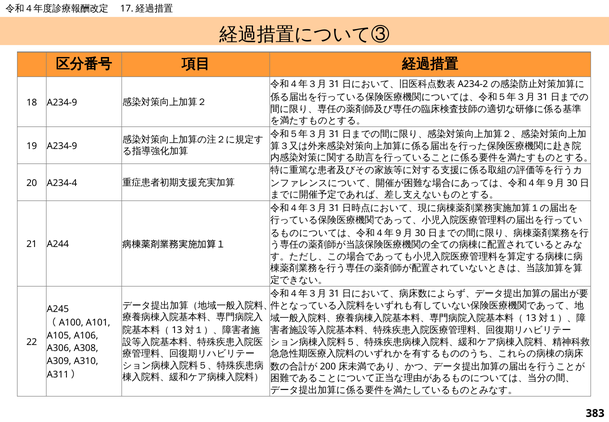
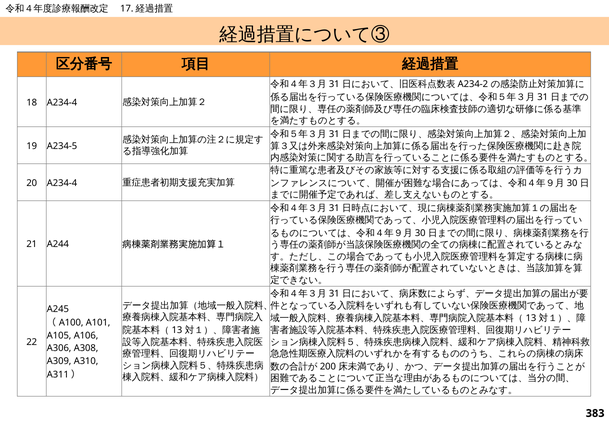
18 A234-9: A234-9 -> A234-4 (62, 102)
19 A234-9: A234-9 -> A234-5 (62, 146)
